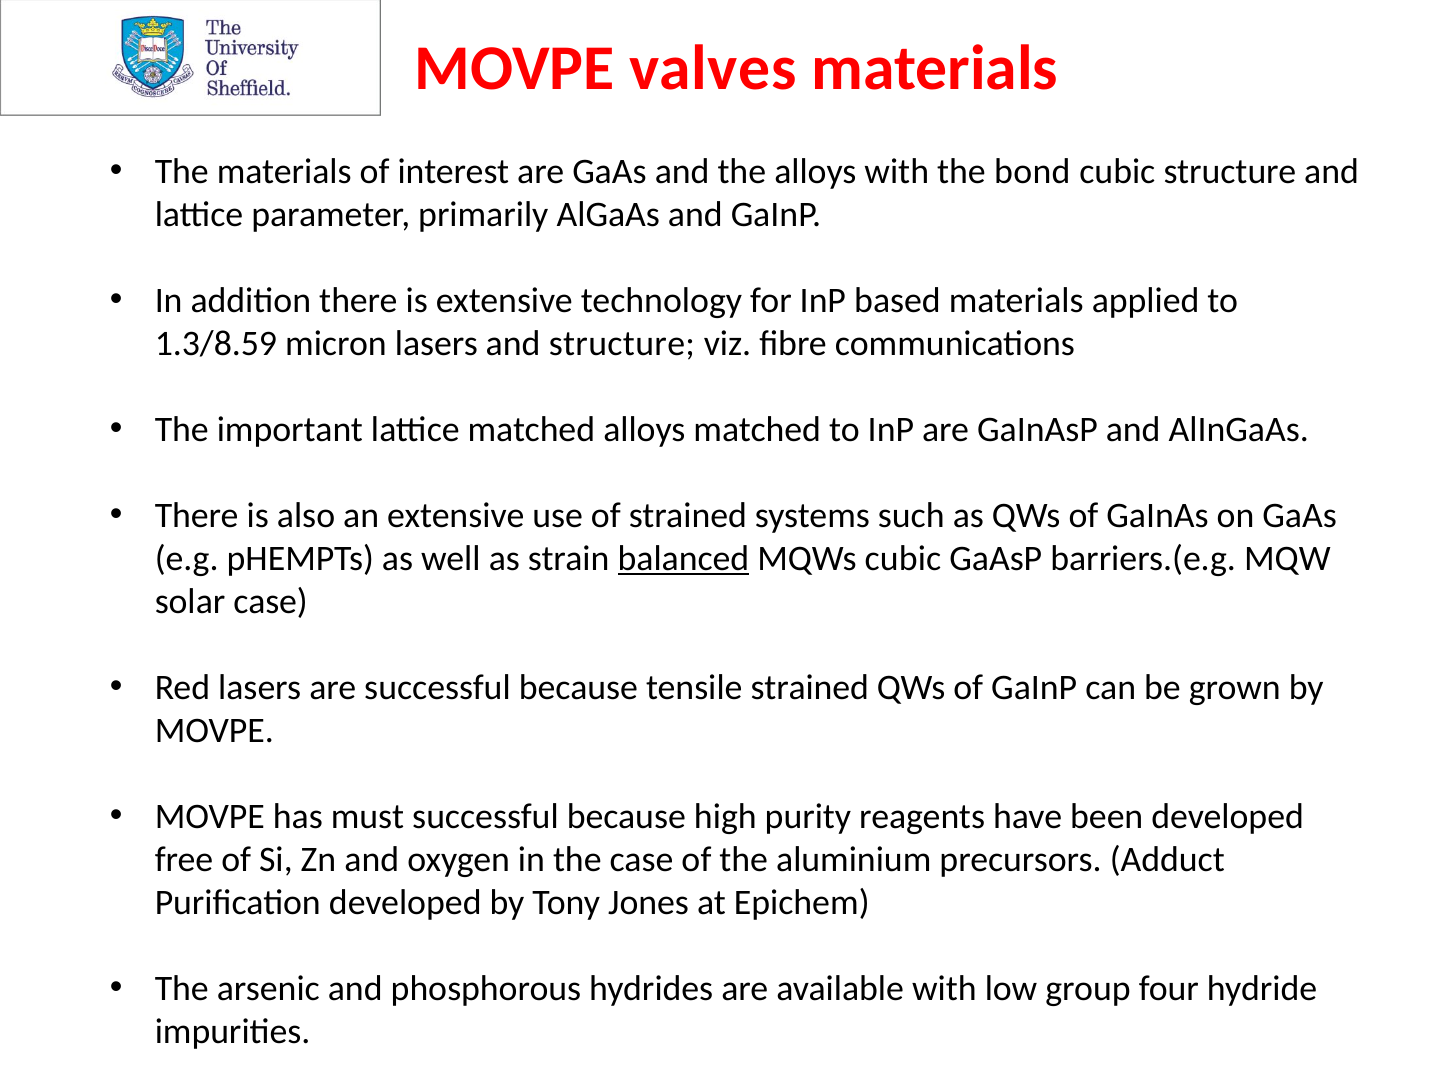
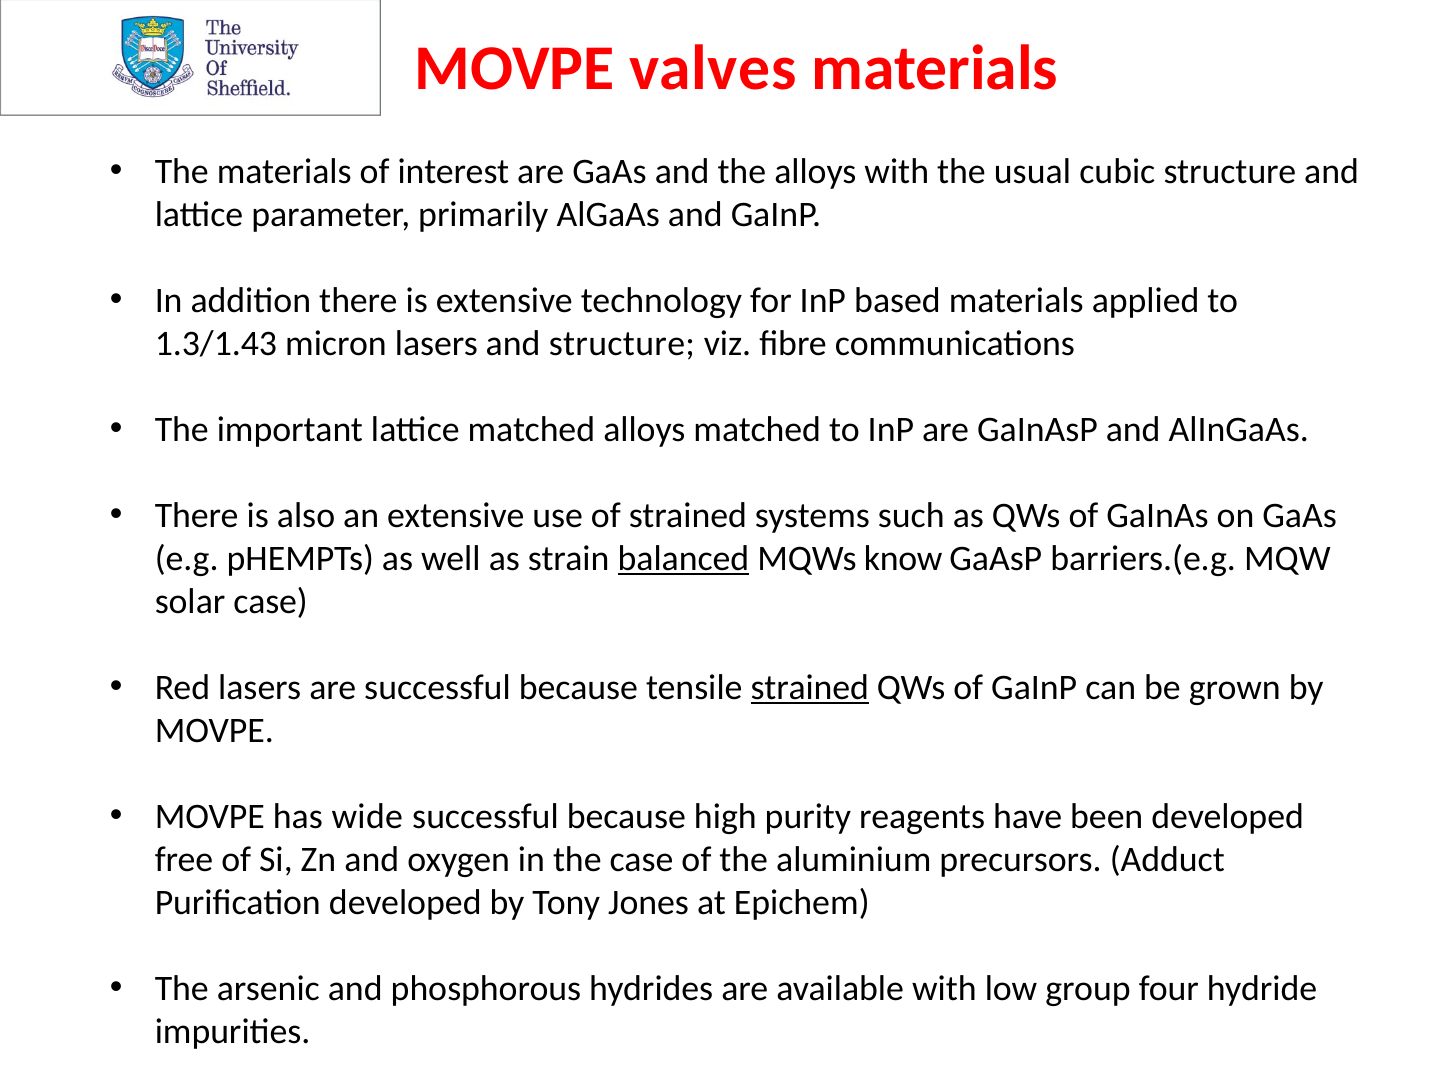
bond: bond -> usual (1032, 171)
1.3/8.59: 1.3/8.59 -> 1.3/1.43 (216, 343)
MQWs cubic: cubic -> know (903, 558)
strained underline: none -> present (810, 687)
must: must -> wide (367, 816)
